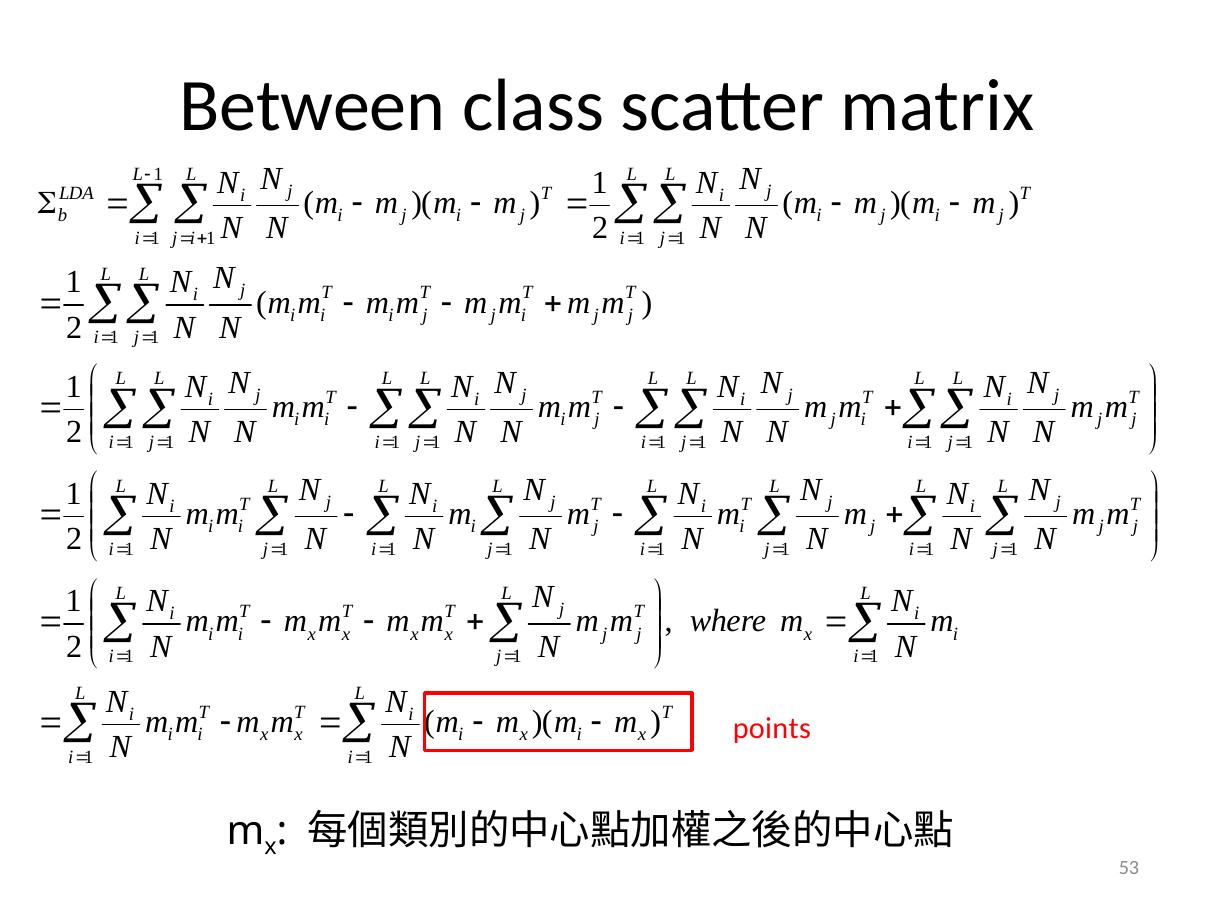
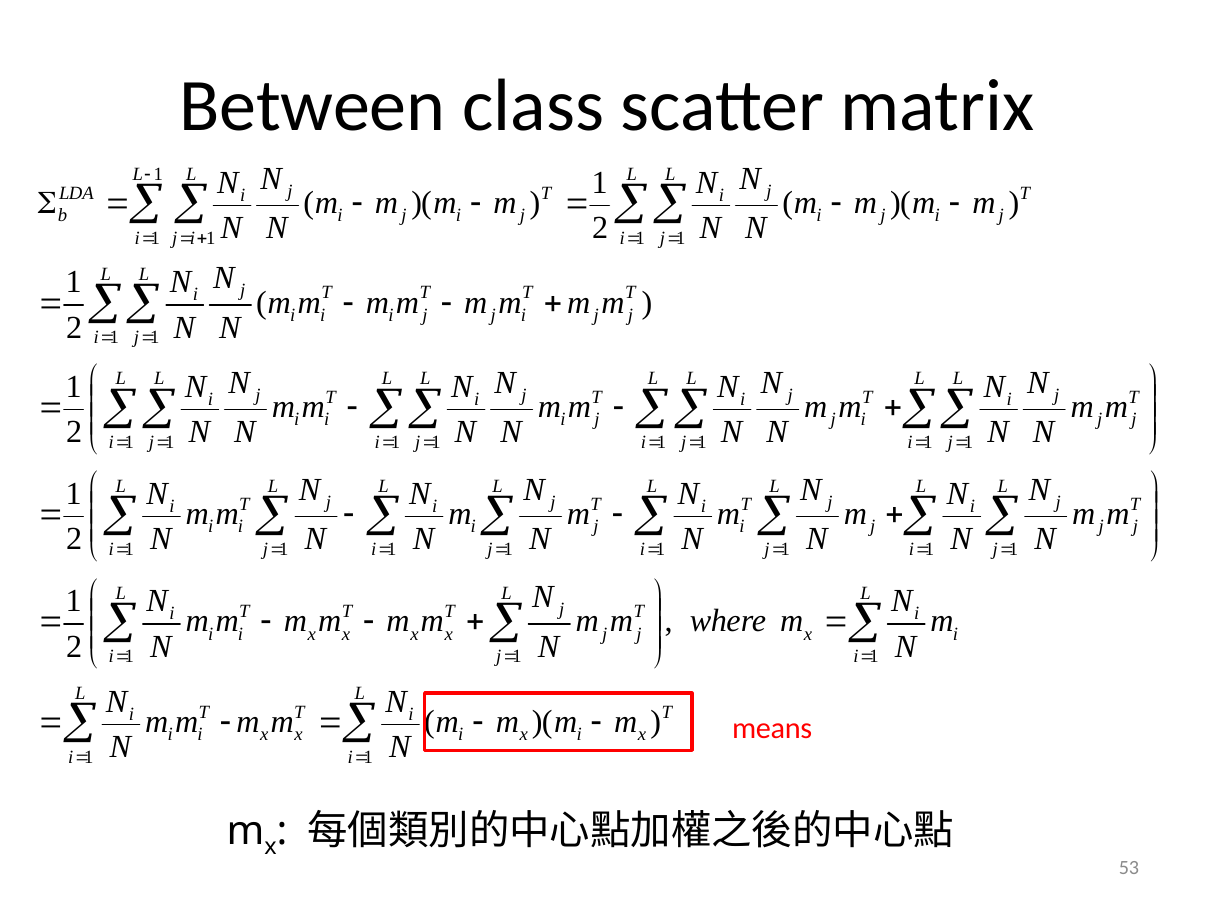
points: points -> means (772, 729)
